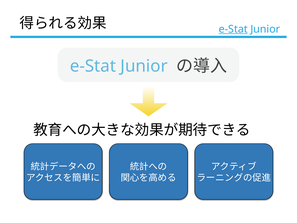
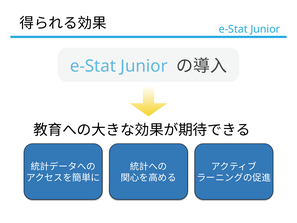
e-Stat underline: present -> none (233, 29)
